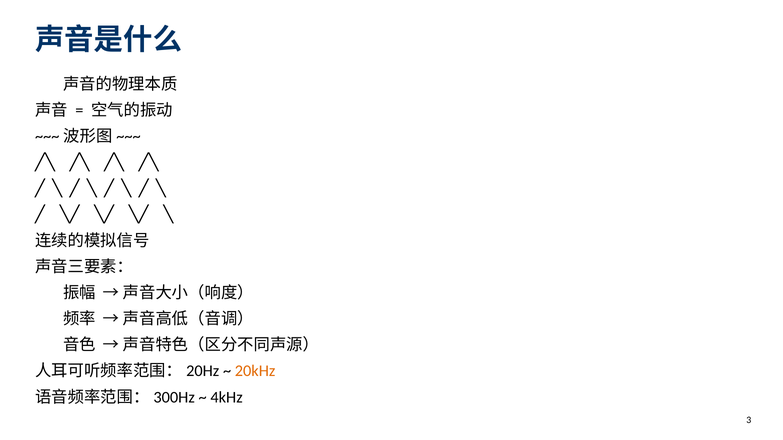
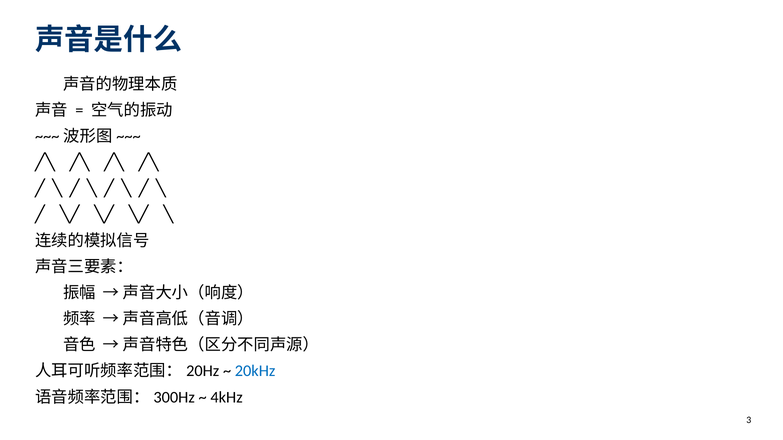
20kHz colour: orange -> blue (255, 371)
